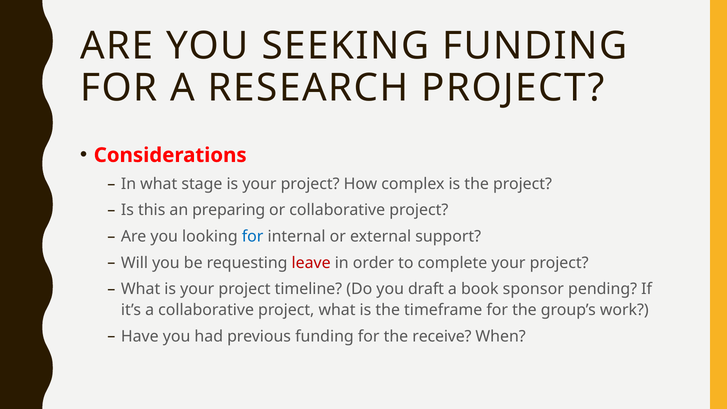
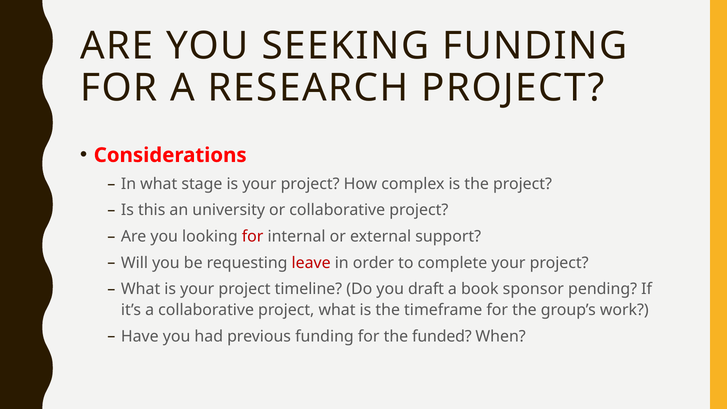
preparing: preparing -> university (229, 210)
for colour: blue -> red (253, 236)
receive: receive -> funded (442, 336)
